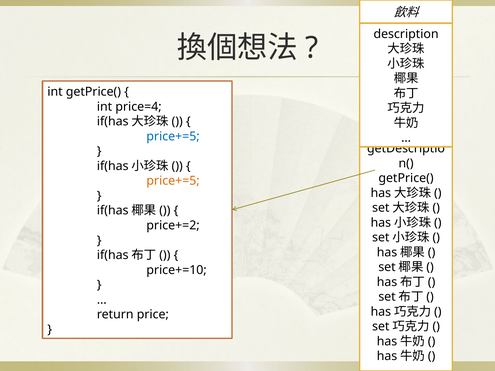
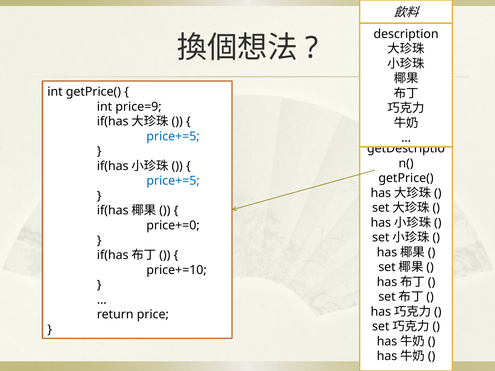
price=4: price=4 -> price=9 (138, 107)
price+=5 colour: orange -> blue (173, 181)
price+=2: price+=2 -> price+=0 (173, 226)
